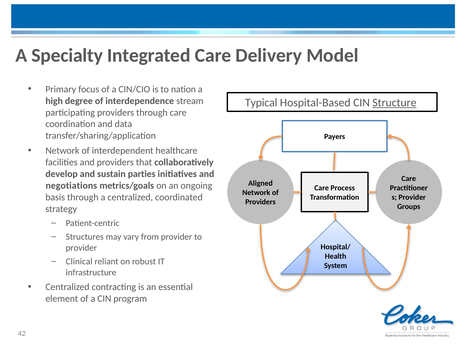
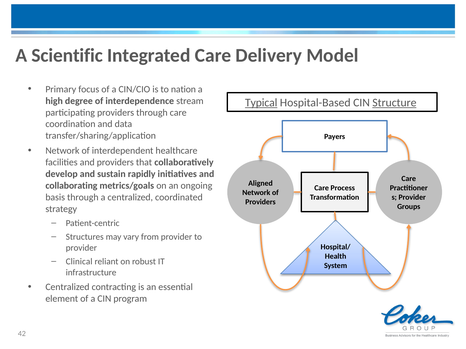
Specialty: Specialty -> Scientific (67, 56)
Typical underline: none -> present (261, 103)
parties: parties -> rapidly (142, 174)
negotiations: negotiations -> collaborating (71, 186)
